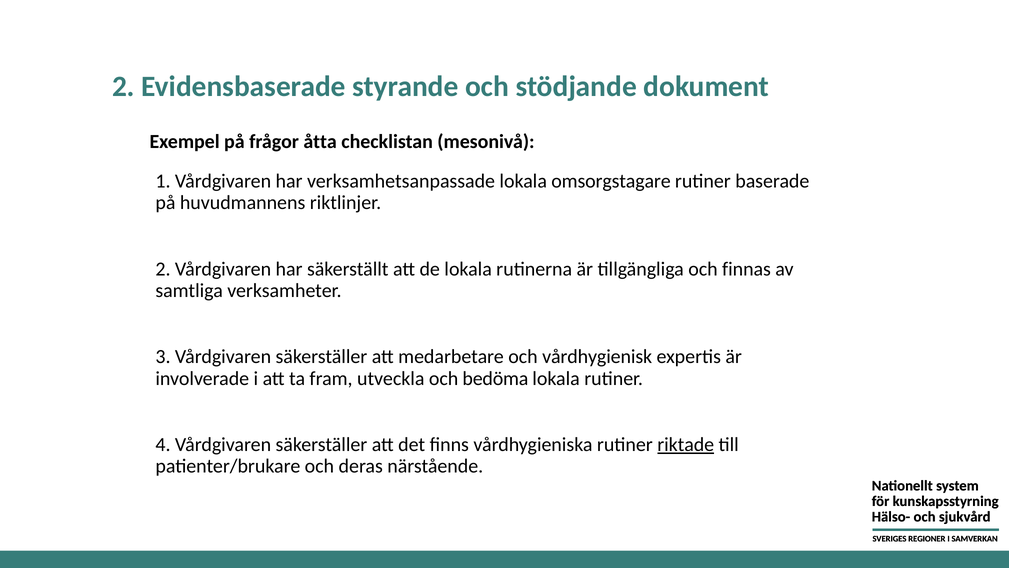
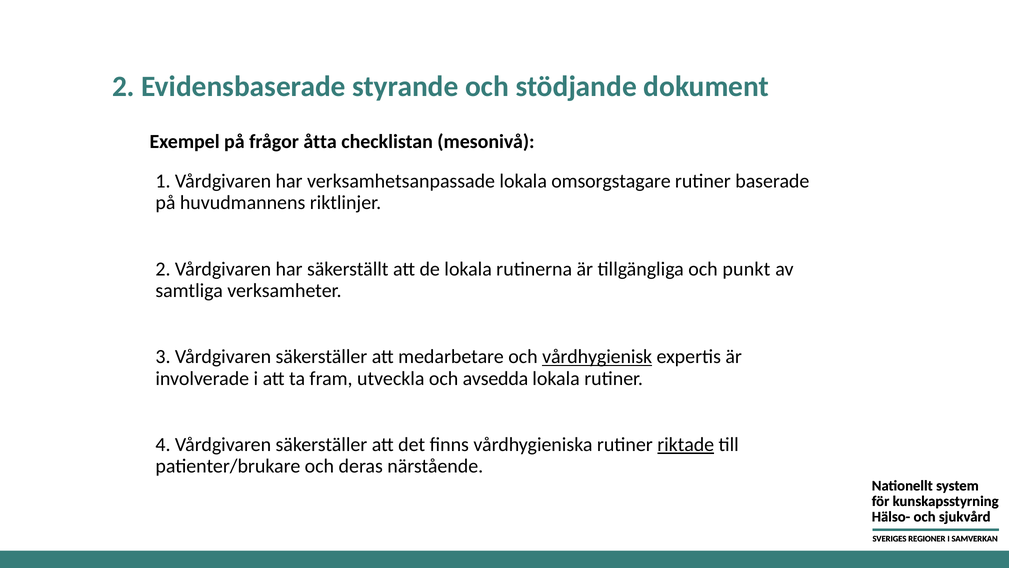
finnas: finnas -> punkt (746, 269)
vårdhygienisk underline: none -> present (597, 357)
bedöma: bedöma -> avsedda (495, 378)
